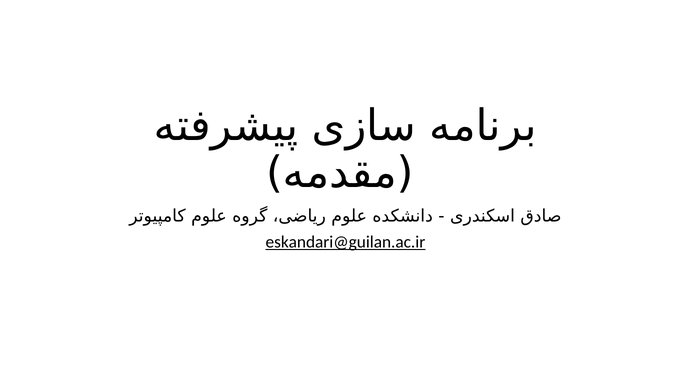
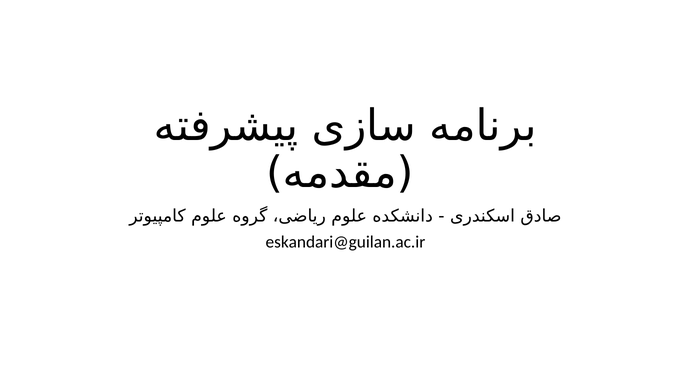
eskandari@guilan.ac.ir underline: present -> none (345, 242)
